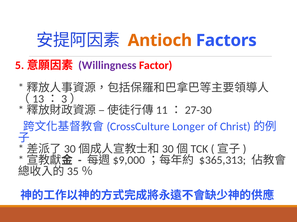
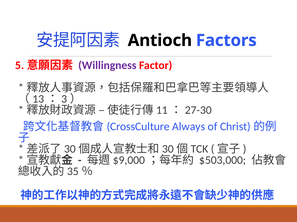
Antioch colour: orange -> black (160, 41)
Longer: Longer -> Always (189, 127)
$365,313: $365,313 -> $503,000 (223, 161)
